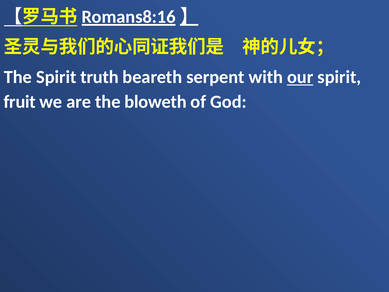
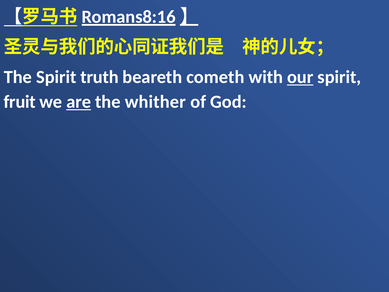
serpent: serpent -> cometh (215, 77)
are underline: none -> present (79, 102)
bloweth: bloweth -> whither (155, 102)
